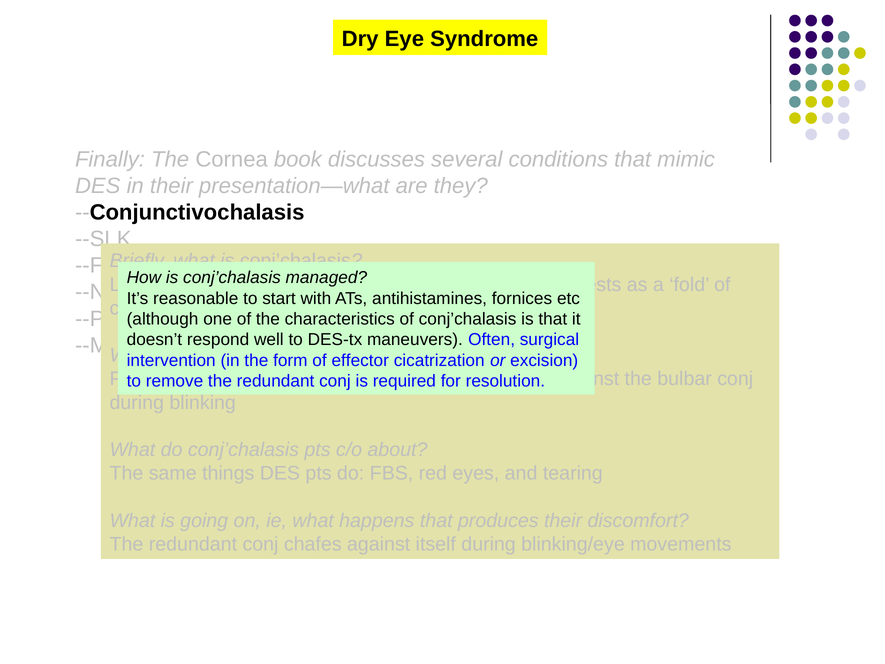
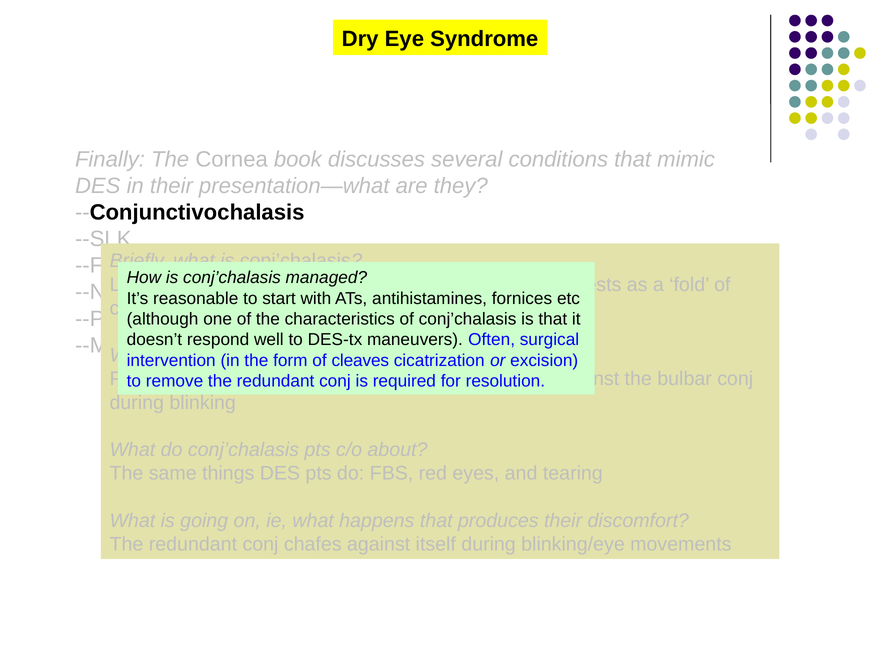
effector: effector -> cleaves (360, 360)
